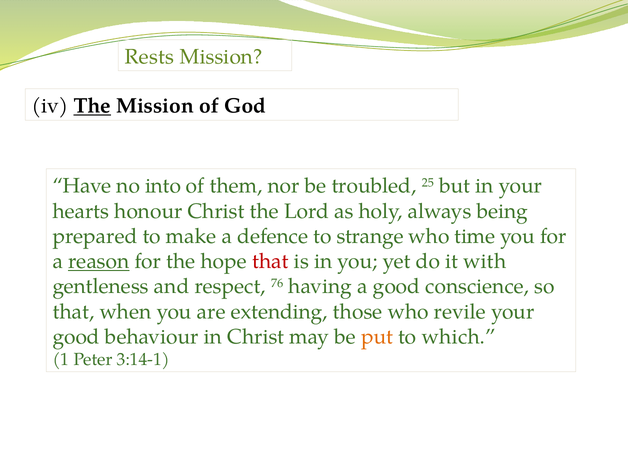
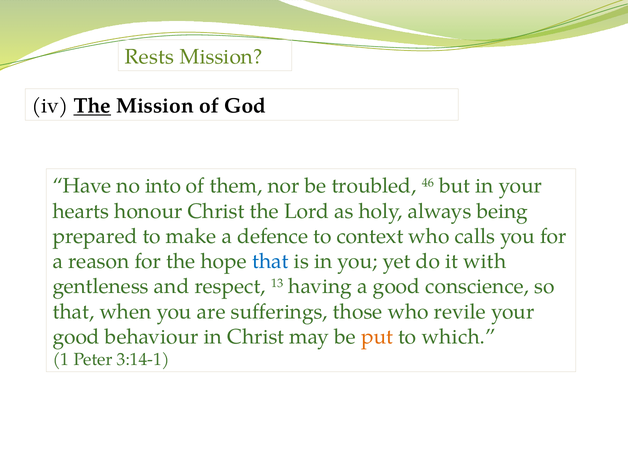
25: 25 -> 46 (428, 183)
strange: strange -> context (370, 236)
time: time -> calls (475, 236)
reason underline: present -> none (99, 261)
that colour: red -> blue (270, 261)
76: 76 -> 13 (277, 283)
extending: extending -> sufferings (279, 312)
